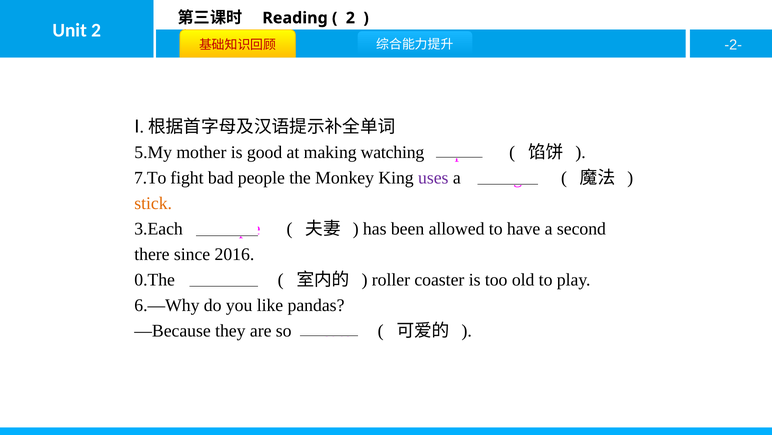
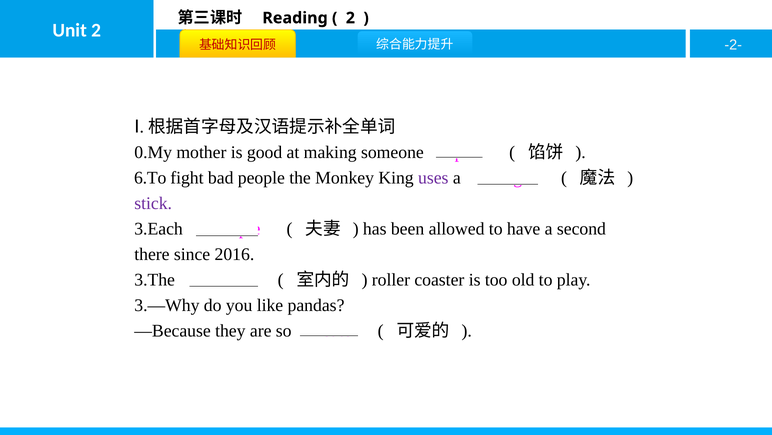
5.My: 5.My -> 0.My (153, 152)
watching: watching -> someone (392, 152)
7.To: 7.To -> 6.To (150, 178)
stick colour: orange -> purple (153, 203)
0.The: 0.The -> 3.The (155, 279)
6.—Why: 6.—Why -> 3.—Why (167, 305)
